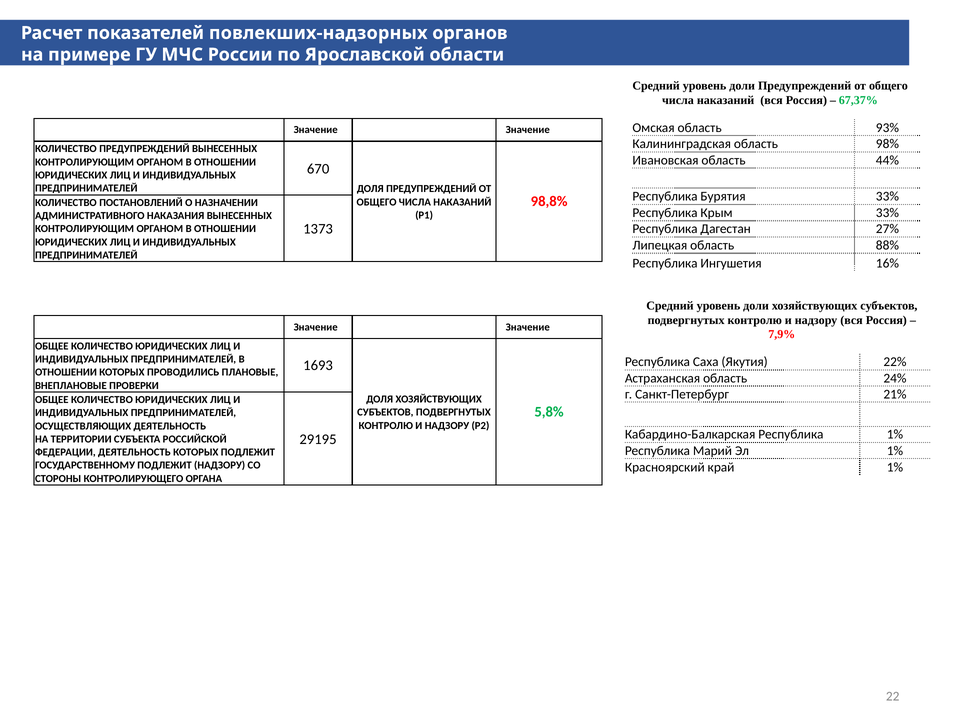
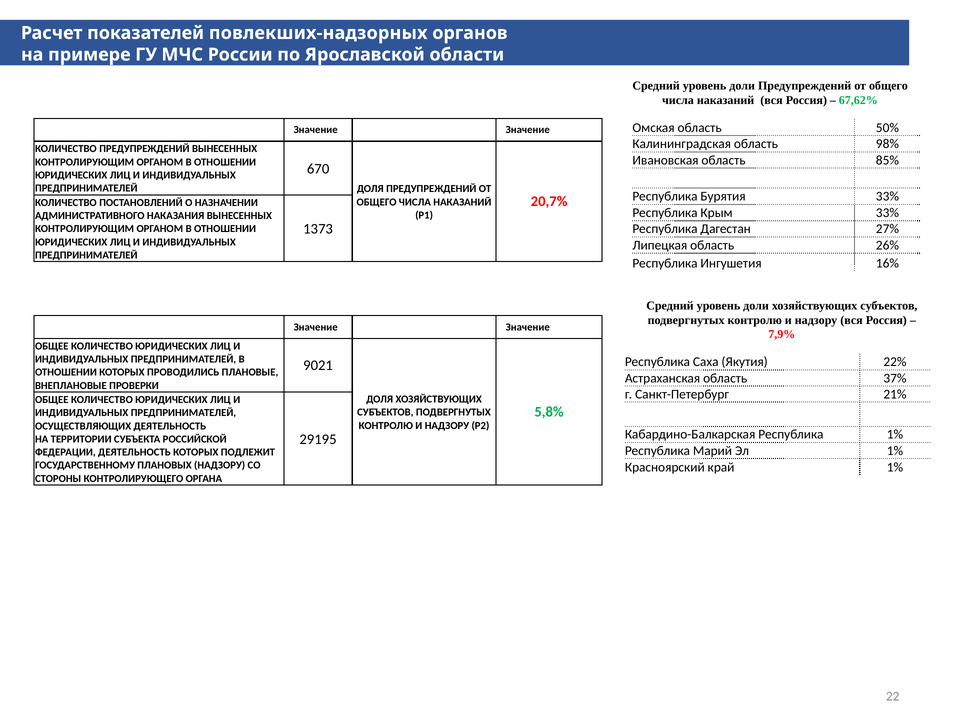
67,37%: 67,37% -> 67,62% (858, 100)
93%: 93% -> 50% (887, 128)
44%: 44% -> 85% (887, 160)
98,8%: 98,8% -> 20,7% (549, 201)
88%: 88% -> 26% (887, 245)
1693: 1693 -> 9021 (318, 365)
24%: 24% -> 37% (895, 378)
ГОСУДАРСТВЕННОМУ ПОДЛЕЖИТ: ПОДЛЕЖИТ -> ПЛАНОВЫХ (164, 465)
